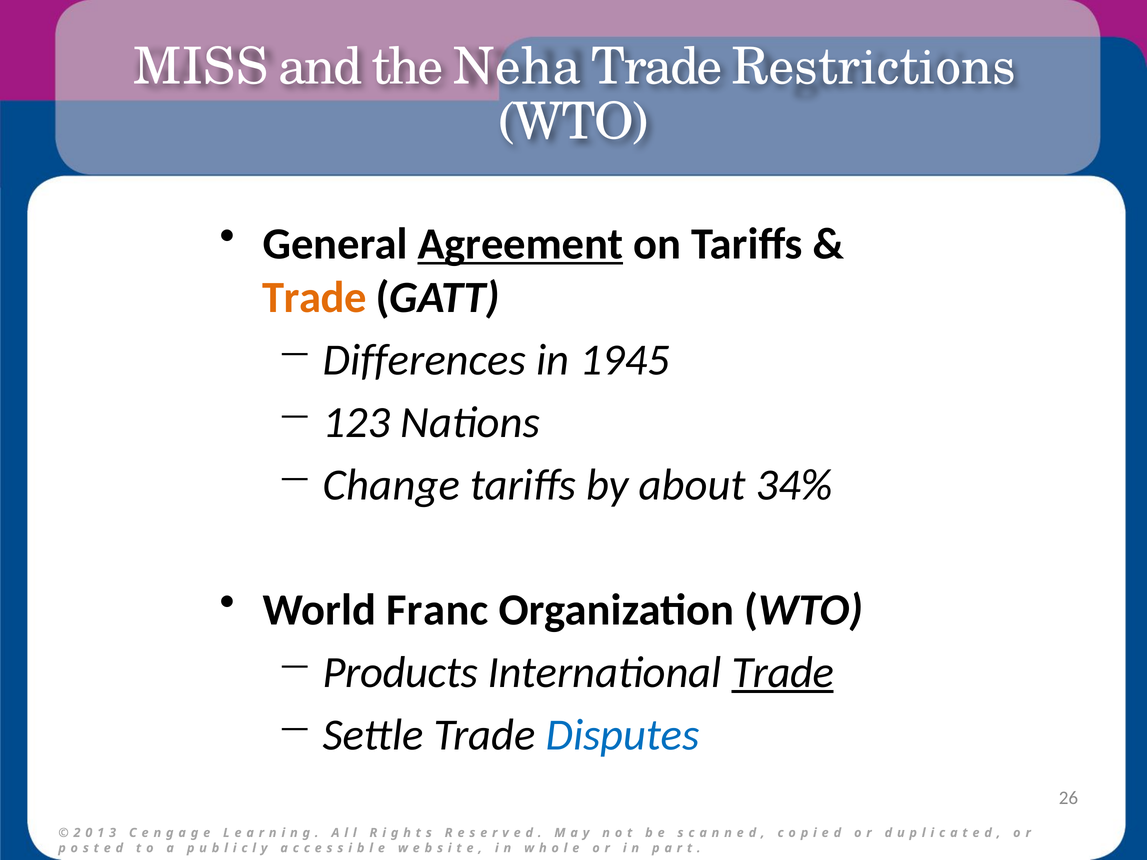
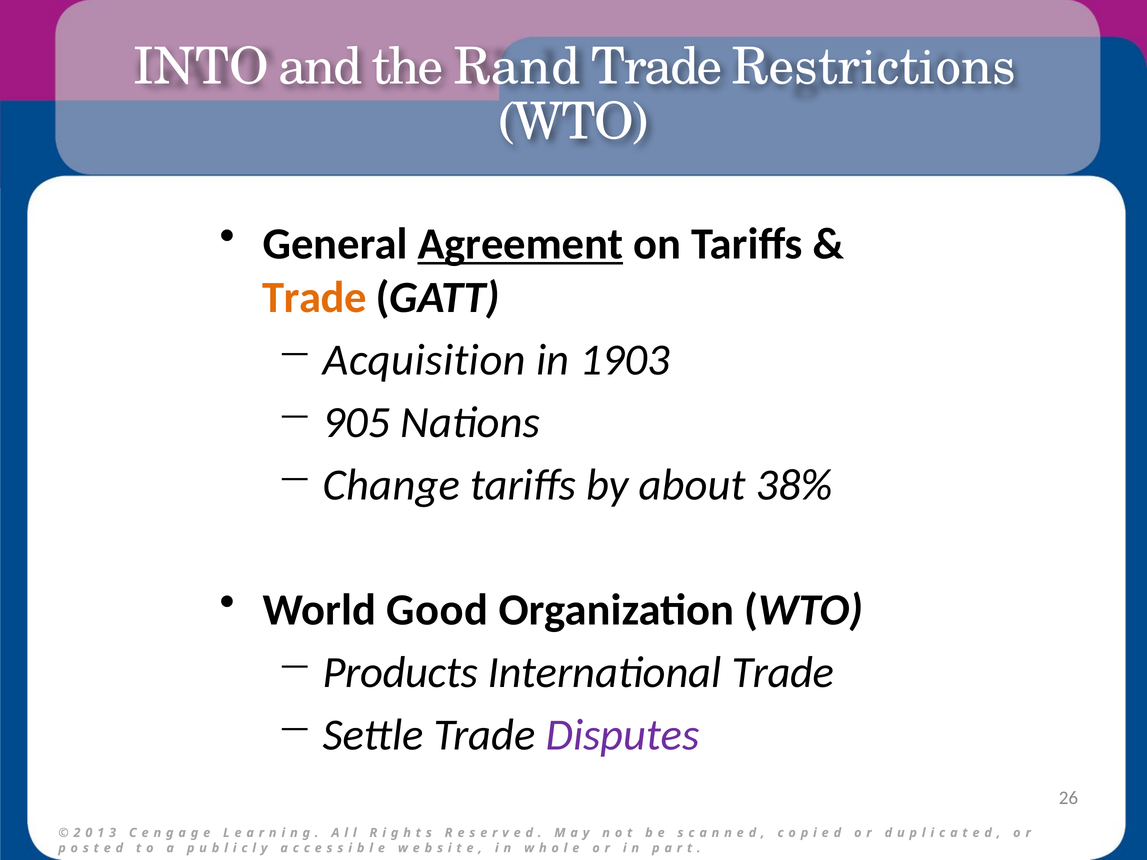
MISS: MISS -> INTO (201, 67)
Neha: Neha -> Rand (517, 67)
Differences: Differences -> Acquisition (424, 360)
1945: 1945 -> 1903 (625, 360)
123: 123 -> 905 (357, 423)
34%: 34% -> 38% (794, 485)
Franc: Franc -> Good (437, 610)
Trade underline: present -> none (783, 673)
Disputes colour: blue -> purple (623, 735)
